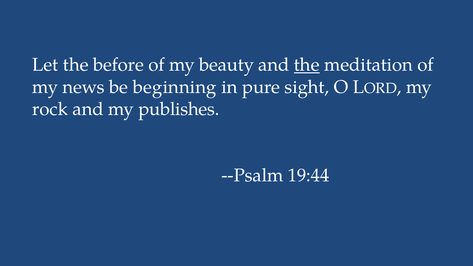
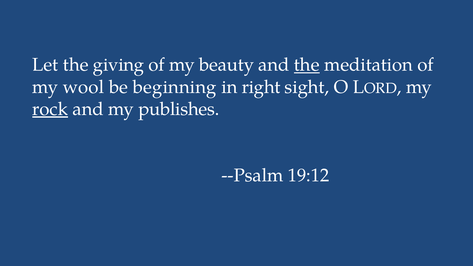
before: before -> giving (119, 65)
news: news -> wool (83, 87)
pure: pure -> right (261, 87)
rock underline: none -> present (50, 109)
19:44: 19:44 -> 19:12 (309, 175)
